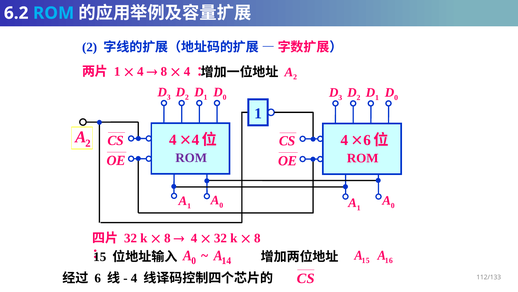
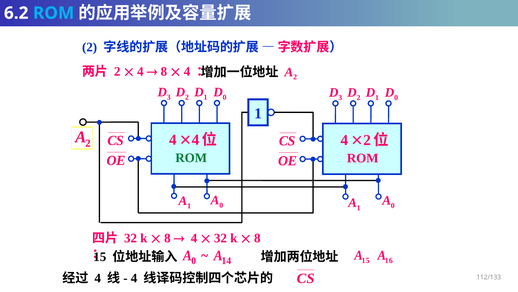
1: 1 -> 2 (117, 71)
4 6: 6 -> 2 (367, 140)
ROM colour: purple -> green (191, 158)
6: 6 -> 4 (98, 278)
